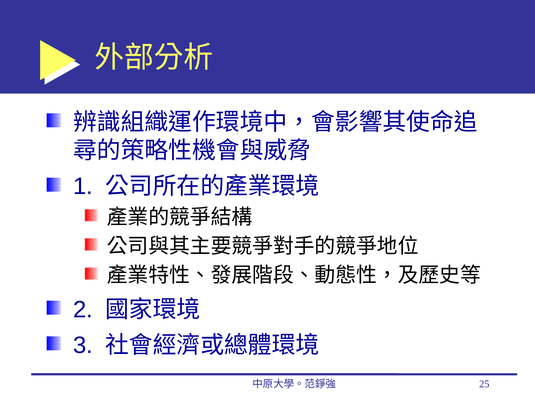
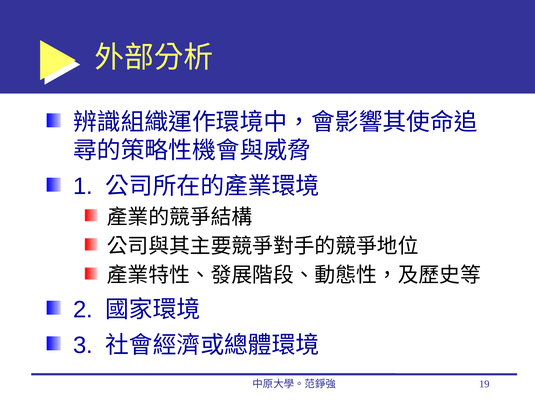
25: 25 -> 19 (484, 384)
